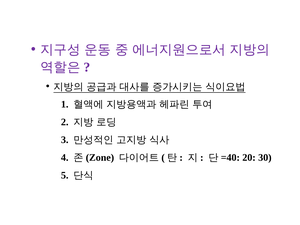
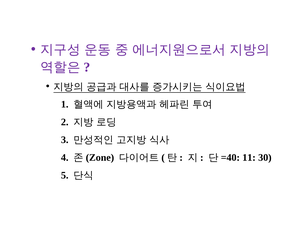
20: 20 -> 11 (249, 158)
